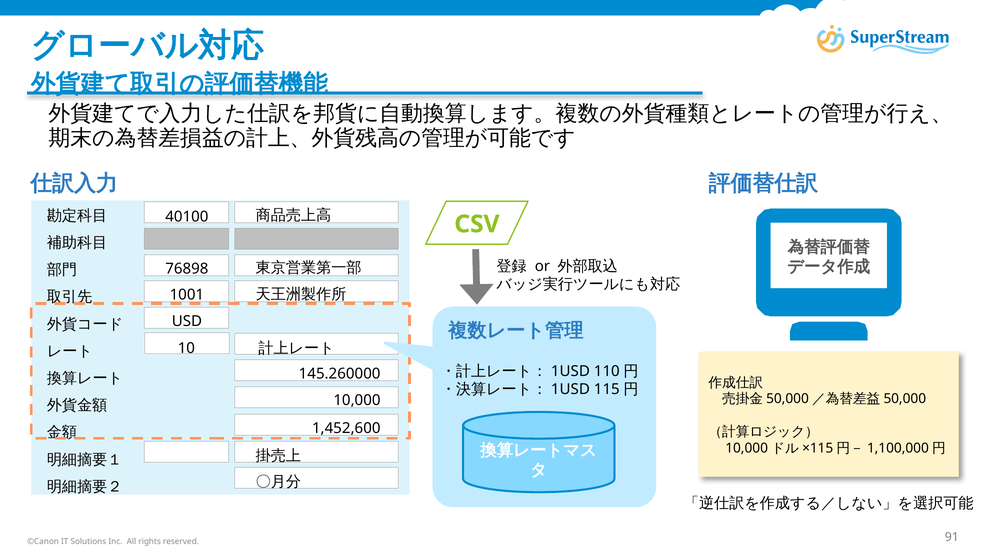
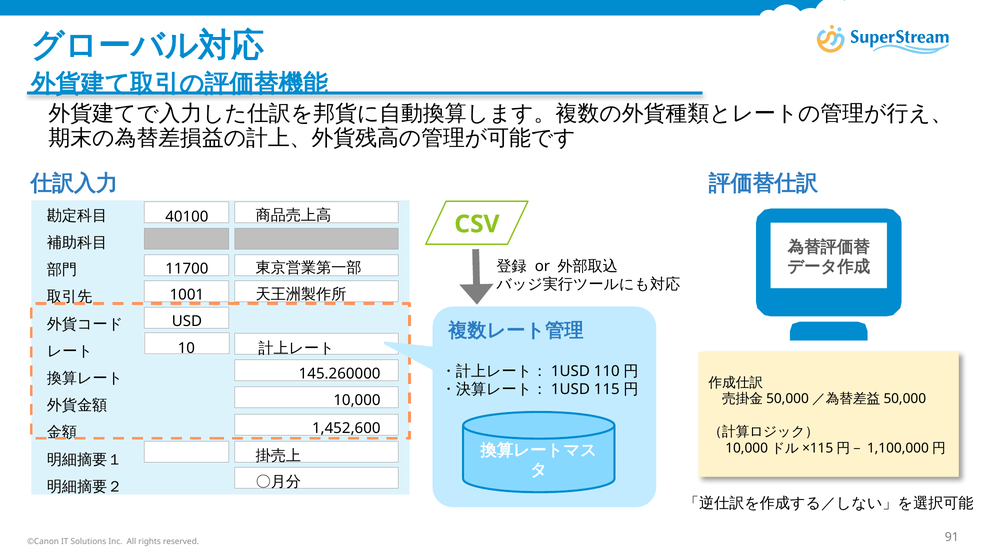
76898: 76898 -> 11700 (187, 269)
